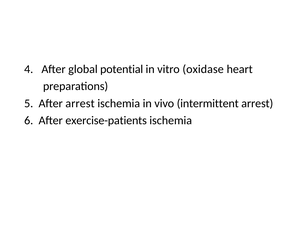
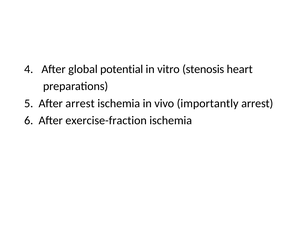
oxidase: oxidase -> stenosis (203, 69)
intermittent: intermittent -> importantly (208, 103)
exercise-patients: exercise-patients -> exercise-fraction (106, 121)
